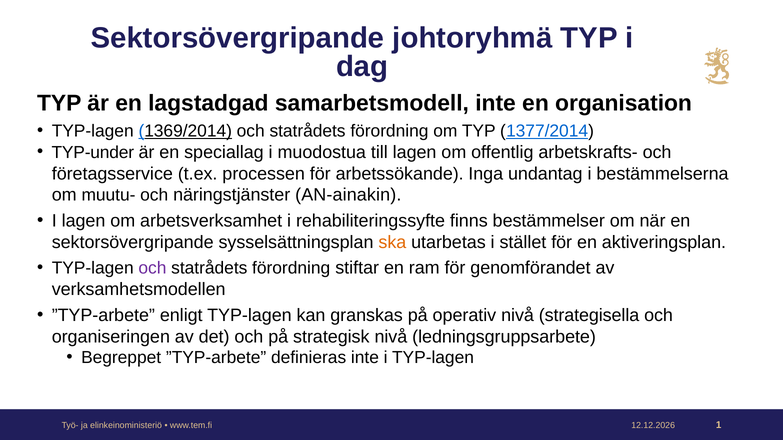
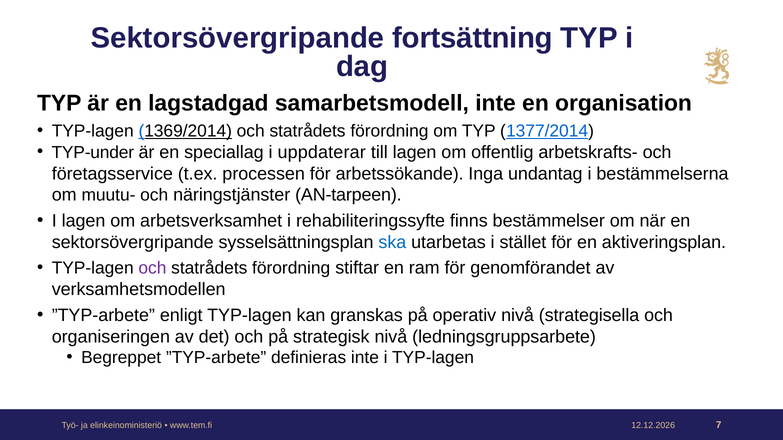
johtoryhmä: johtoryhmä -> fortsättning (473, 38)
muodostua: muodostua -> uppdaterar (322, 152)
AN-ainakin: AN-ainakin -> AN-tarpeen (348, 195)
ska colour: orange -> blue (392, 242)
1: 1 -> 7 (719, 426)
